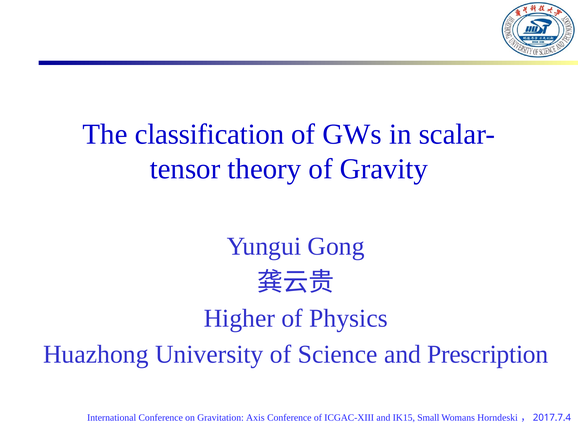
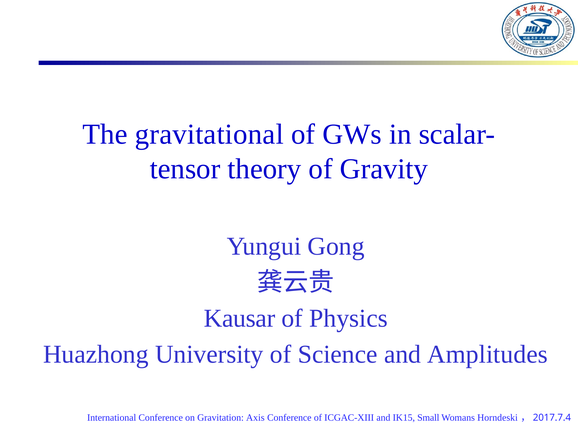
classification: classification -> gravitational (209, 134)
Higher: Higher -> Kausar (239, 318)
Prescription: Prescription -> Amplitudes (488, 354)
